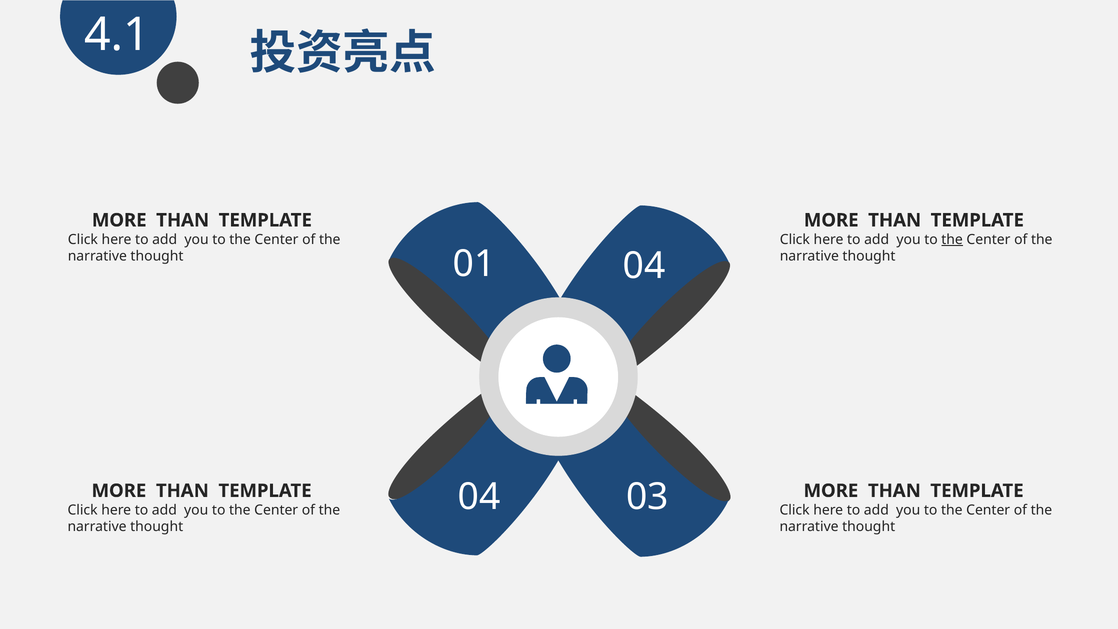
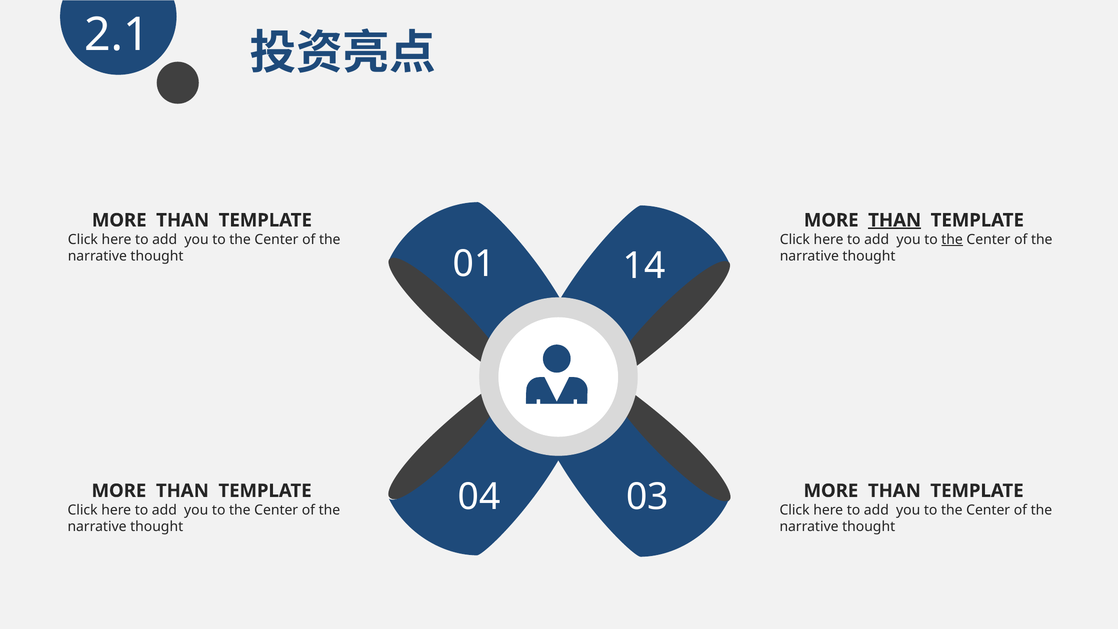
4.1: 4.1 -> 2.1 (117, 35)
THAN underline: none -> present (895, 220)
01 04: 04 -> 14 (644, 266)
